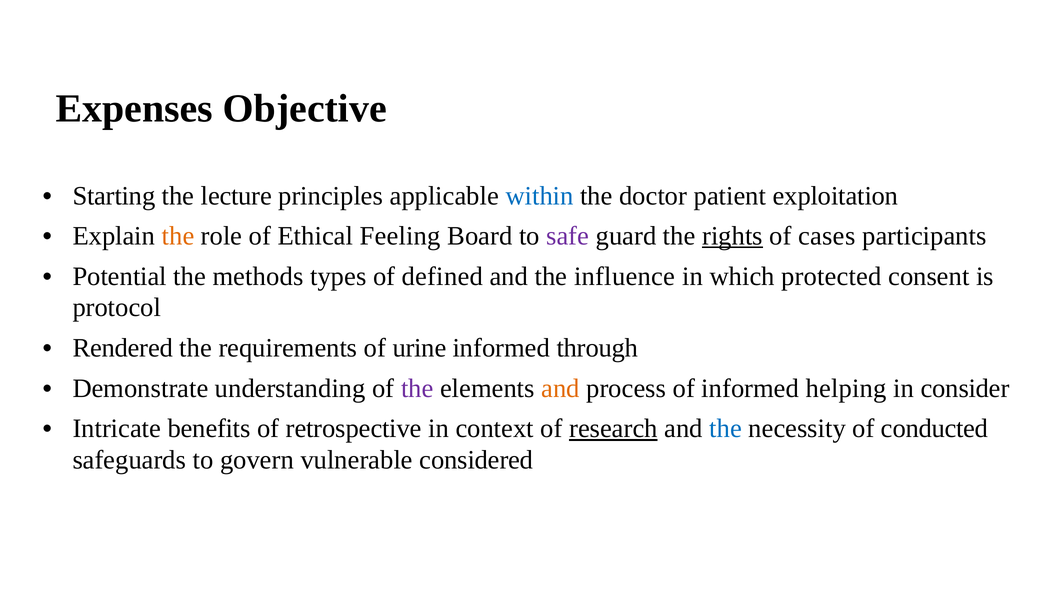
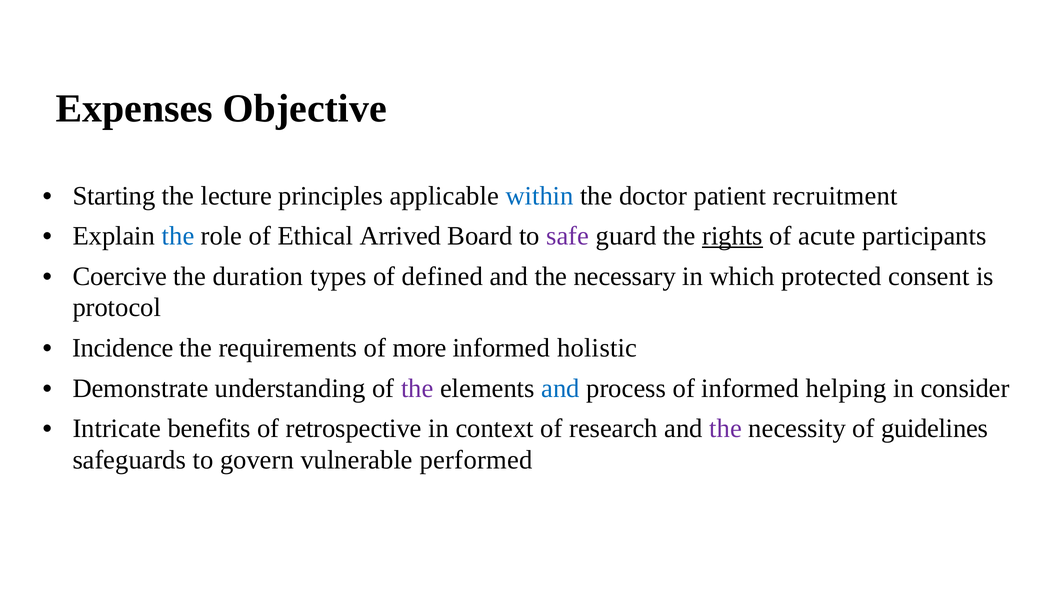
exploitation: exploitation -> recruitment (835, 196)
the colour: orange -> blue (178, 236)
Feeling: Feeling -> Arrived (400, 236)
cases: cases -> acute (827, 236)
Potential: Potential -> Coercive (120, 277)
methods: methods -> duration (258, 277)
influence: influence -> necessary (625, 277)
Rendered: Rendered -> Incidence (123, 348)
urine: urine -> more (420, 348)
through: through -> holistic (597, 348)
and colour: orange -> blue (560, 389)
research underline: present -> none (613, 429)
the colour: blue -> purple (726, 429)
conducted: conducted -> guidelines (935, 429)
considered: considered -> performed (476, 460)
